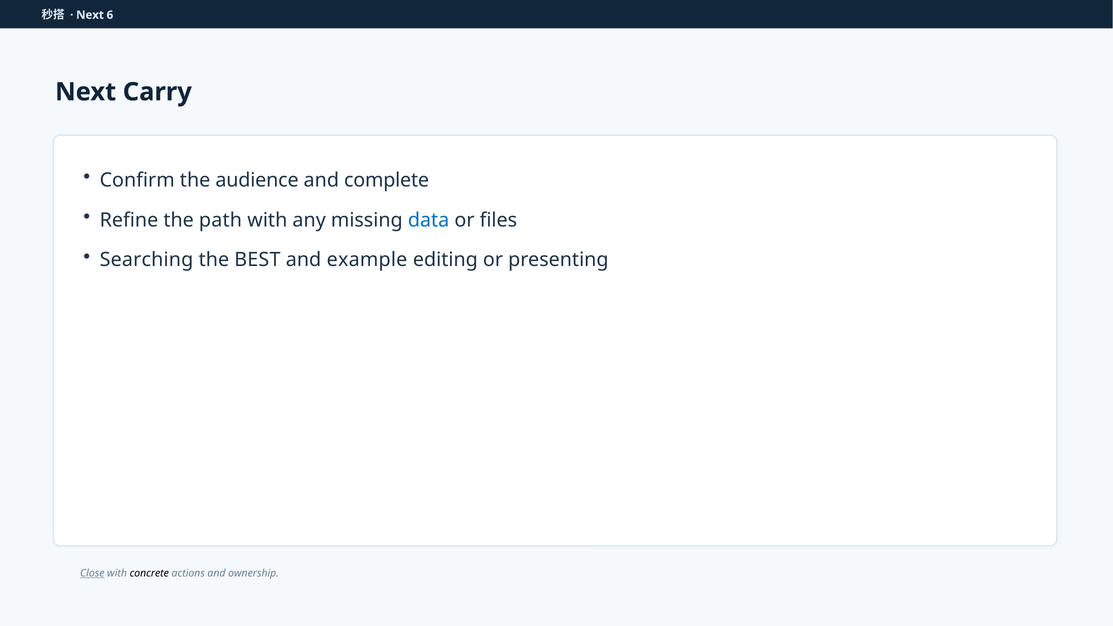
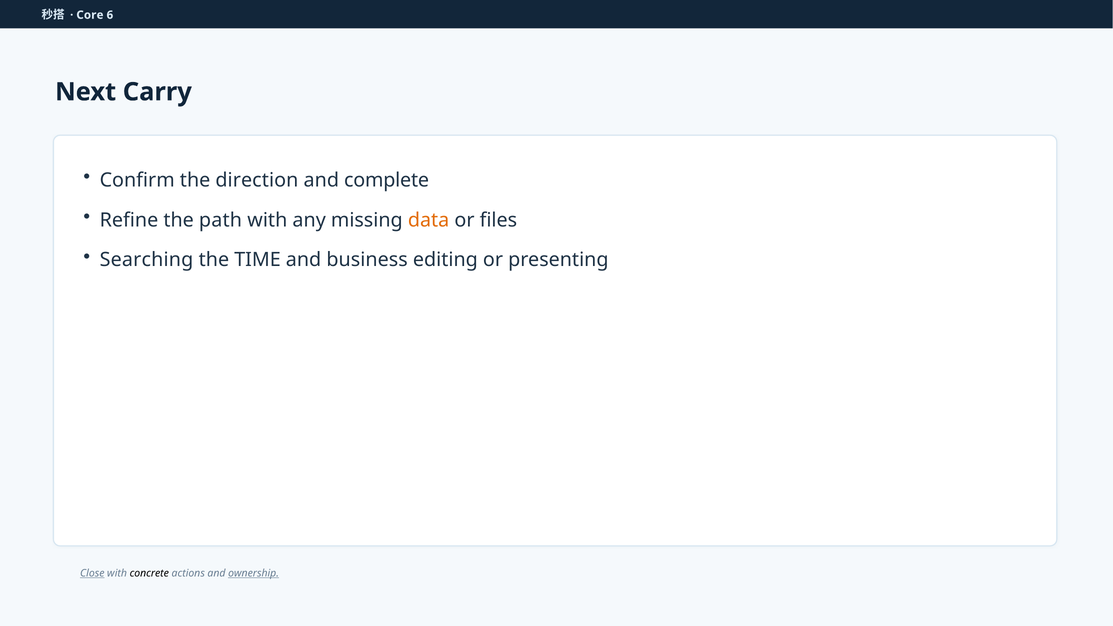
Next: Next -> Core (90, 15)
audience: audience -> direction (257, 180)
data colour: blue -> orange (429, 220)
BEST: BEST -> TIME (258, 260)
example: example -> business (367, 260)
ownership underline: none -> present (254, 573)
